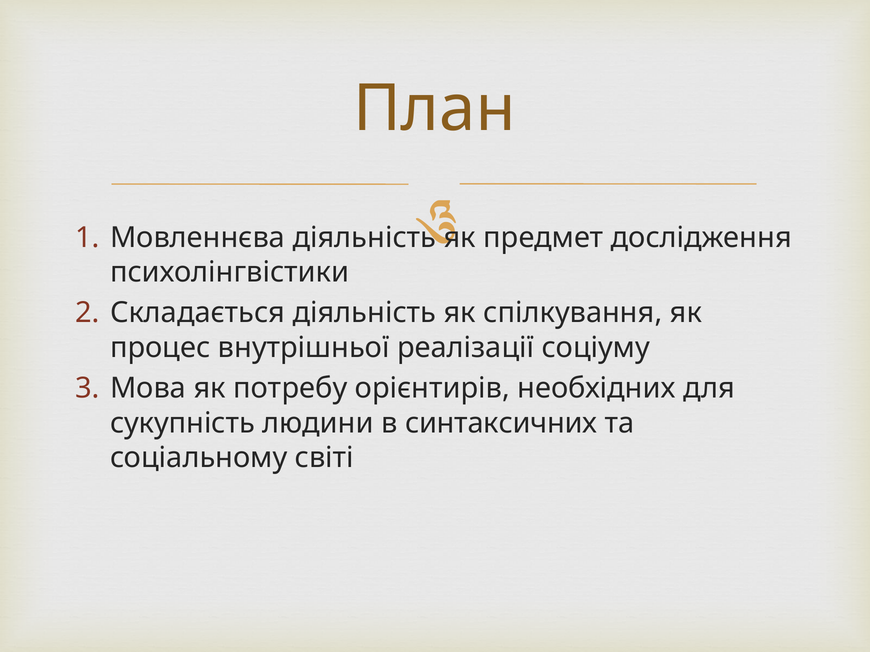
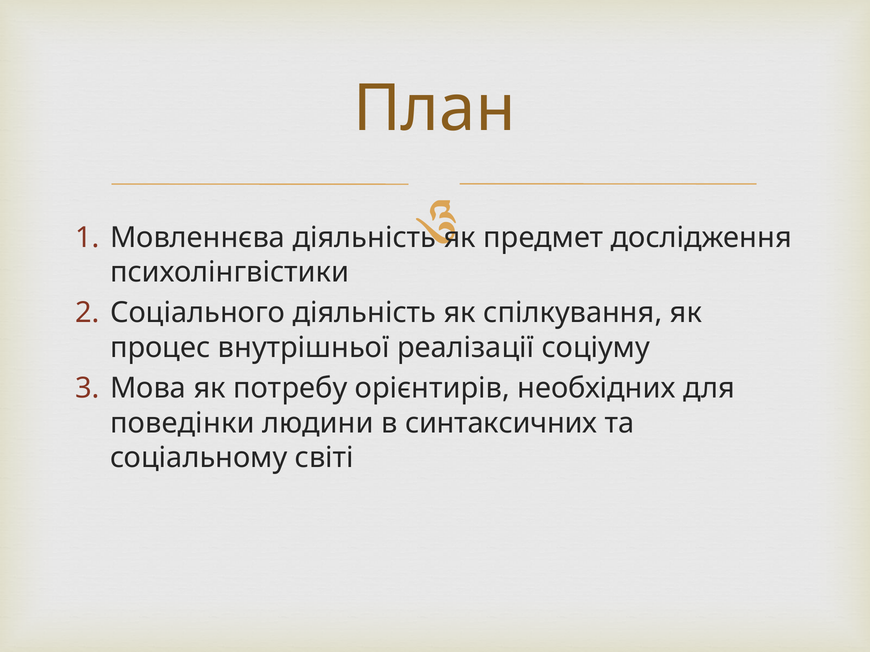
Складається: Складається -> Соціального (198, 313)
сукупність: сукупність -> поведінки (182, 423)
